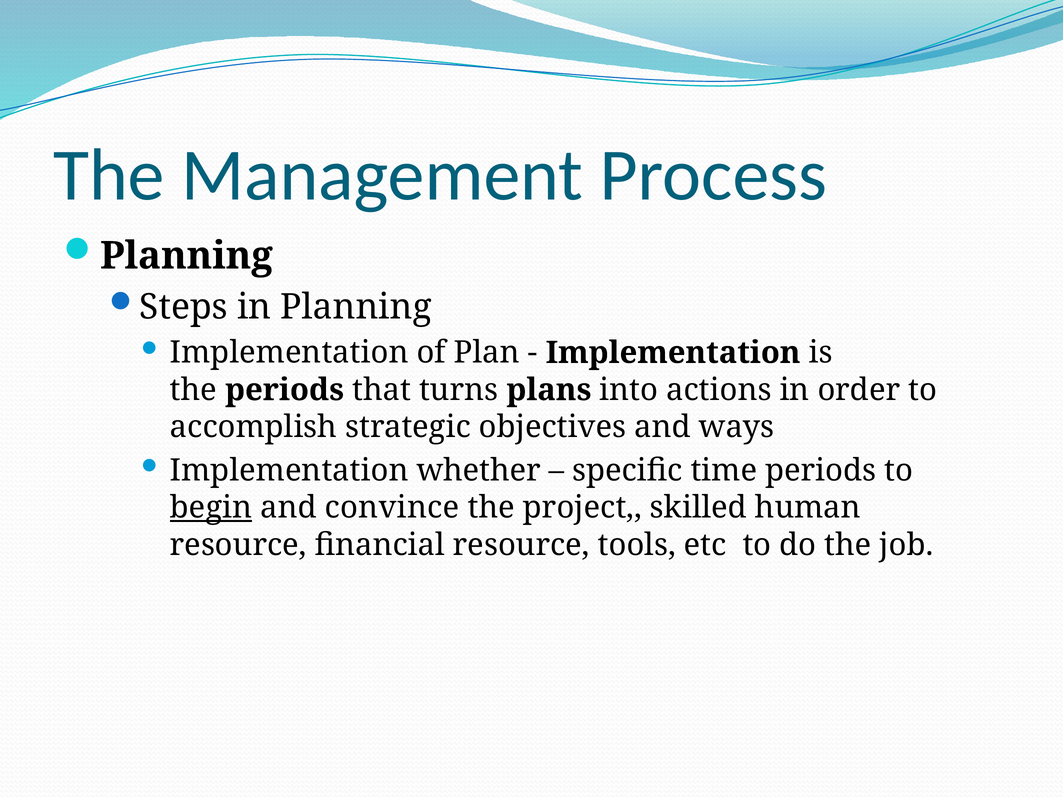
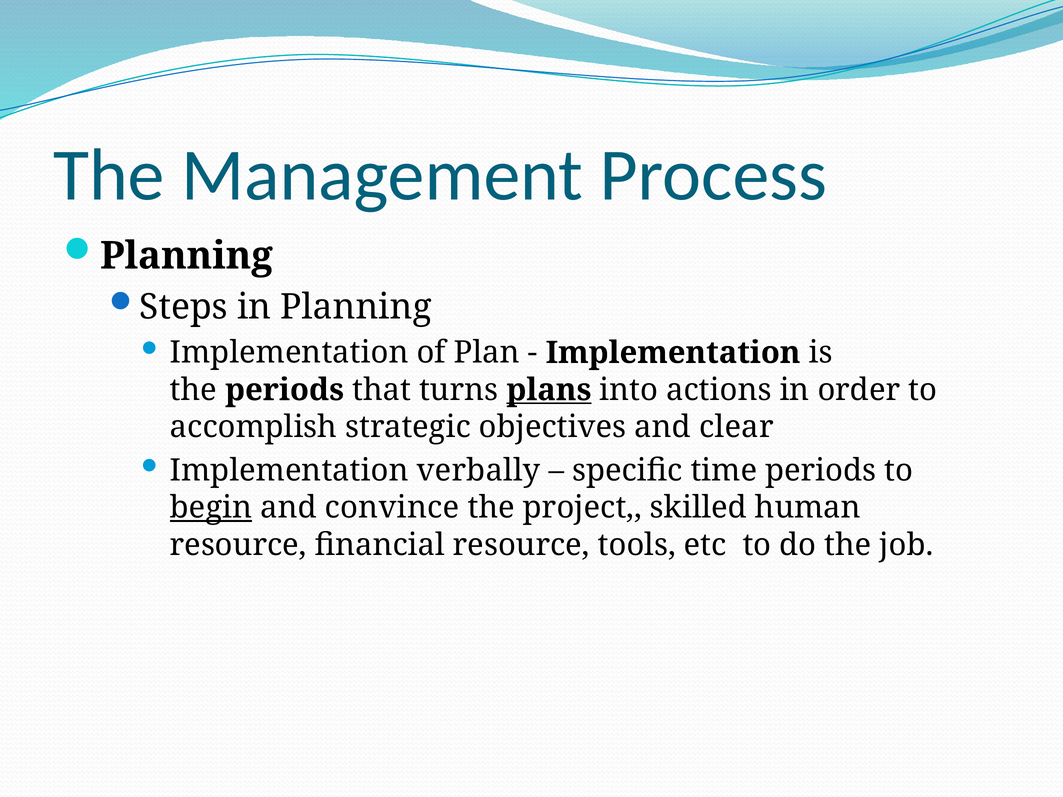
plans underline: none -> present (549, 390)
ways: ways -> clear (736, 427)
whether: whether -> verbally (478, 471)
